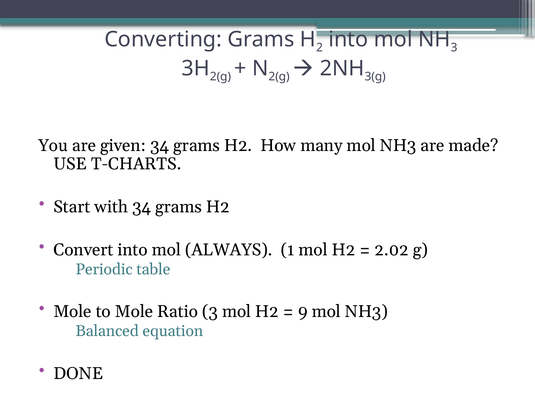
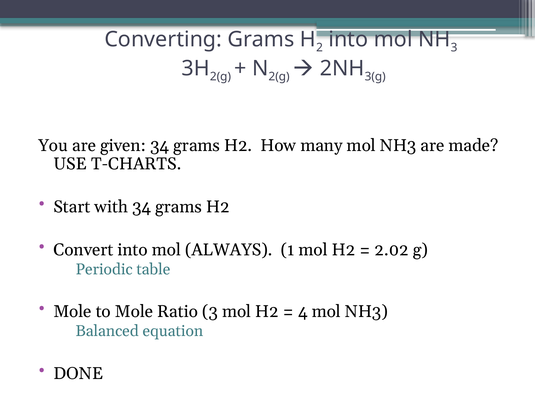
9: 9 -> 4 (303, 312)
